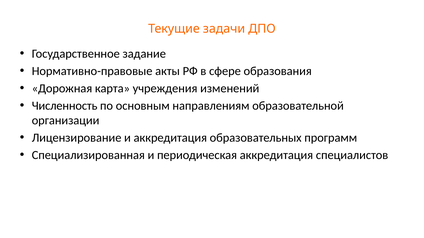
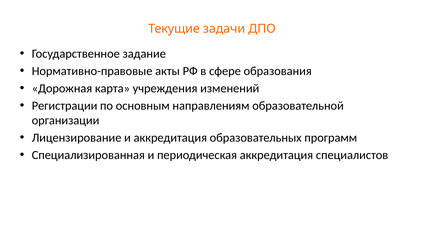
Численность: Численность -> Регистрации (65, 106)
